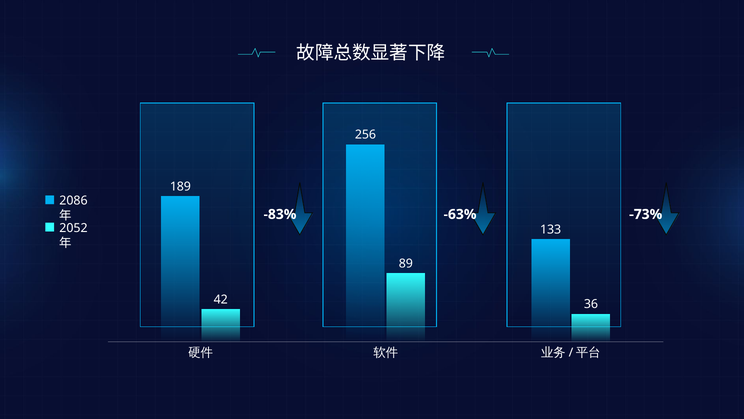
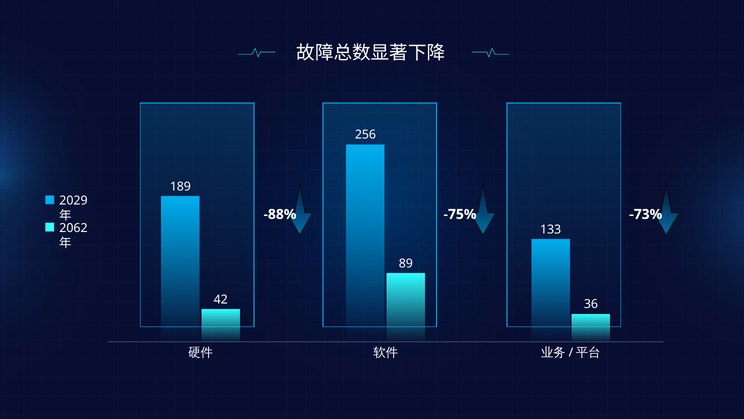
2086: 2086 -> 2029 (73, 201)
-83%: -83% -> -88% (280, 214)
-63%: -63% -> -75% (460, 214)
2052: 2052 -> 2062 (73, 228)
